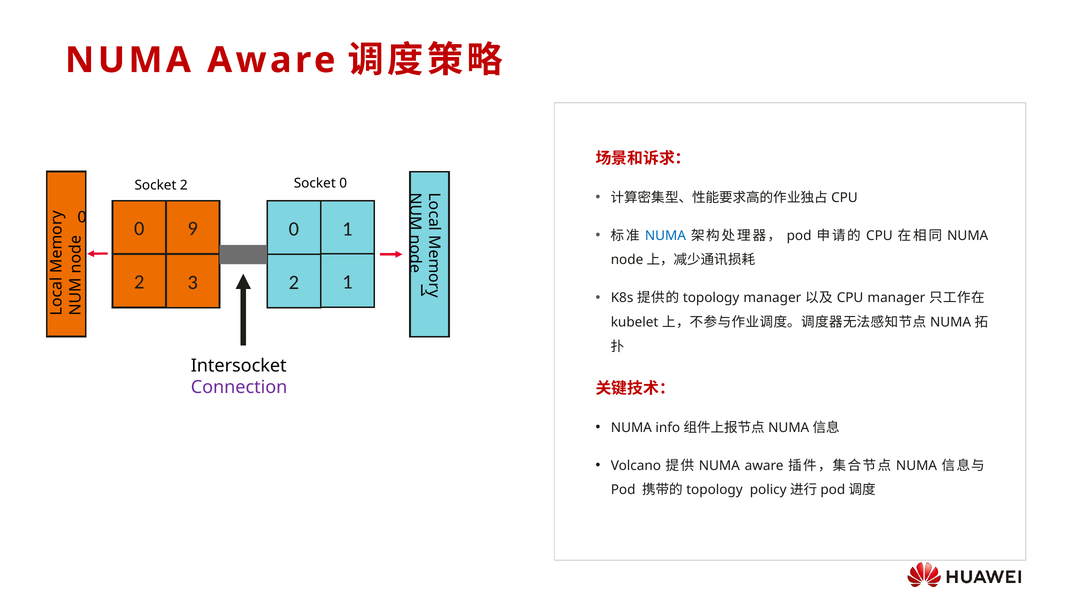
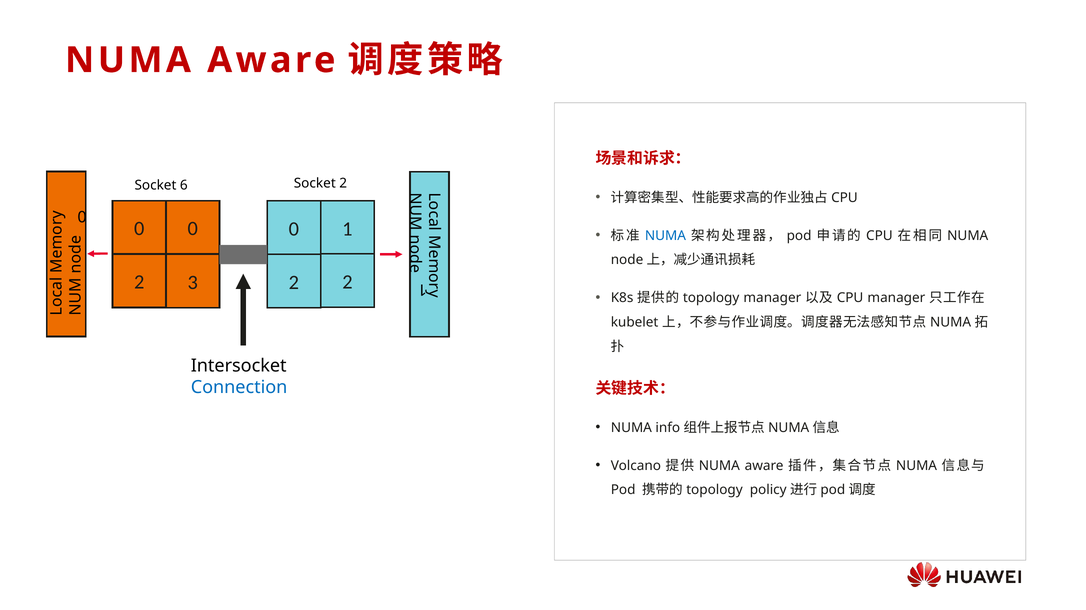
Socket 0: 0 -> 2 (343, 184)
Socket 2: 2 -> 6 (184, 186)
9: 9 -> 0 (193, 229)
2 1: 1 -> 2 (347, 282)
Connection colour: purple -> blue (239, 388)
